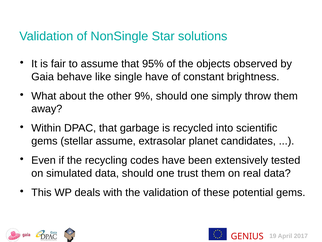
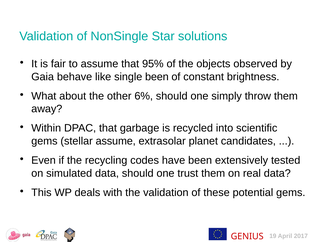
single have: have -> been (157, 77)
9%: 9% -> 6% (144, 96)
